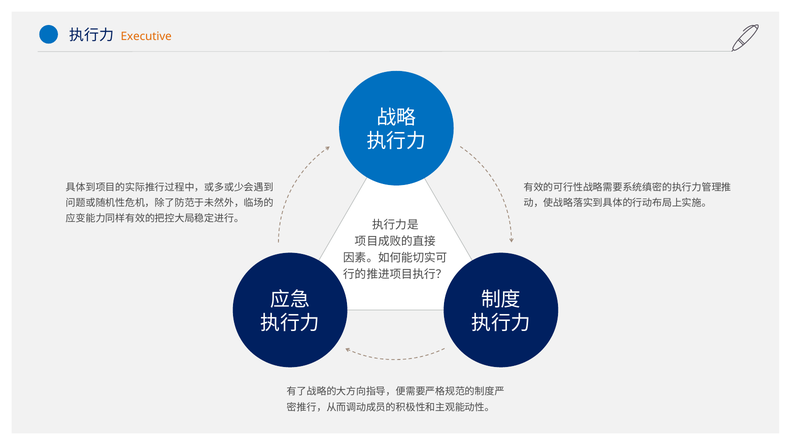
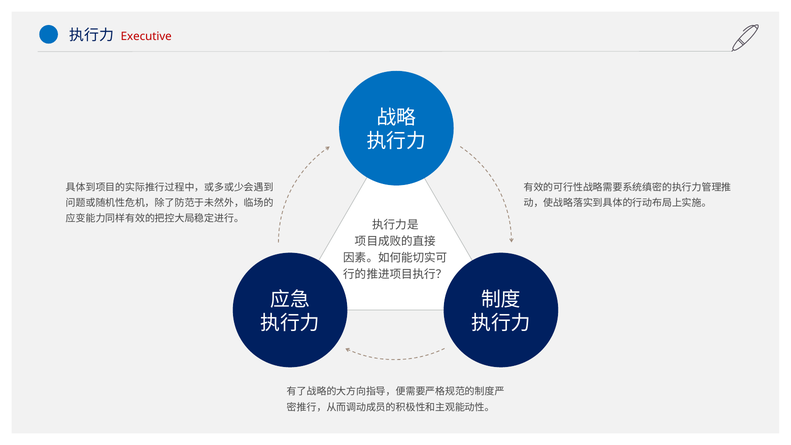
Executive colour: orange -> red (146, 36)
